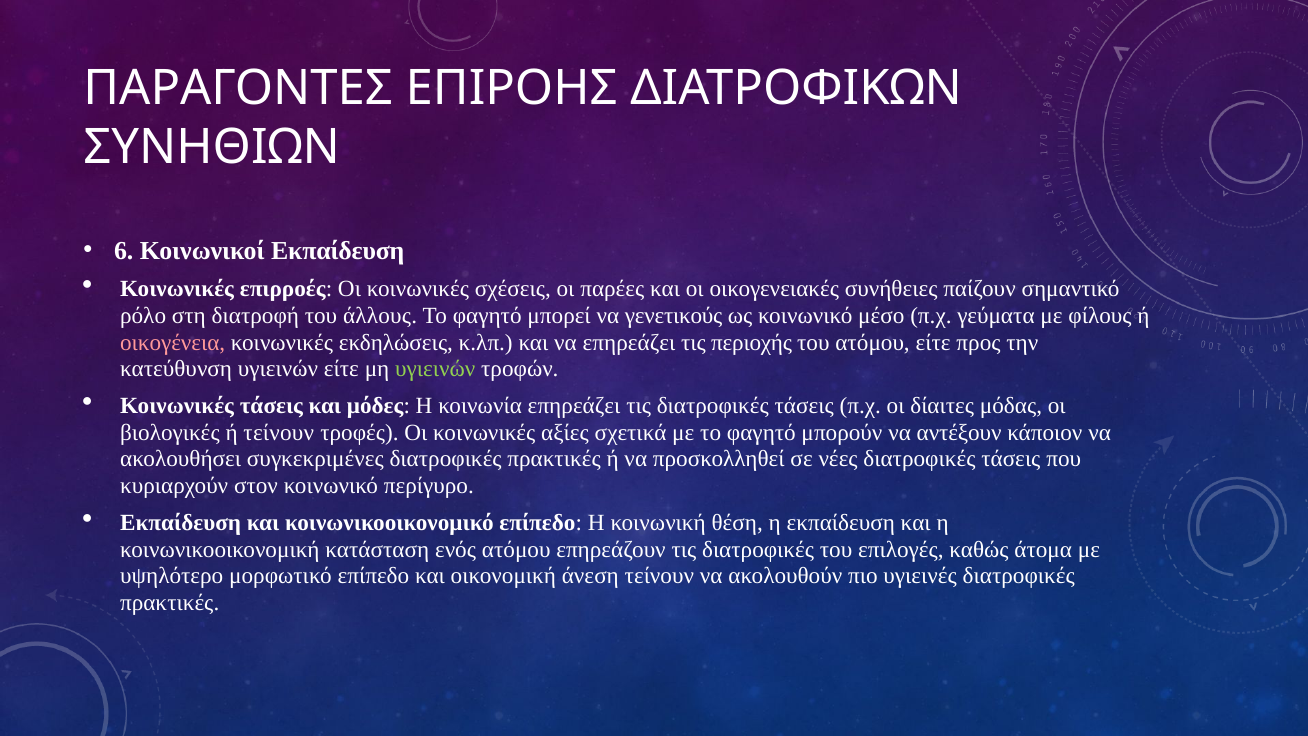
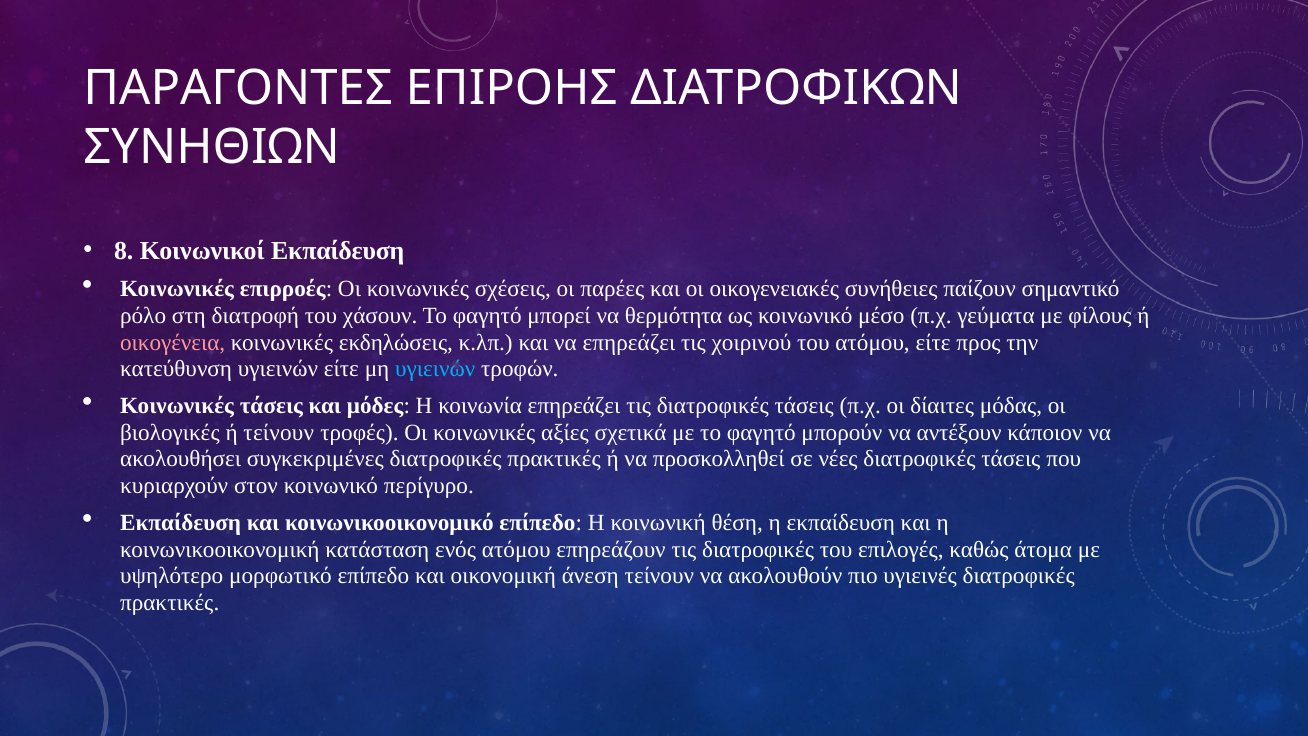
6: 6 -> 8 (124, 251)
άλλους: άλλους -> χάσουν (380, 316)
γενετικούς: γενετικούς -> θερμότητα (674, 316)
περιοχής: περιοχής -> χοιρινού (751, 342)
υγιεινών colour: light green -> light blue (435, 369)
